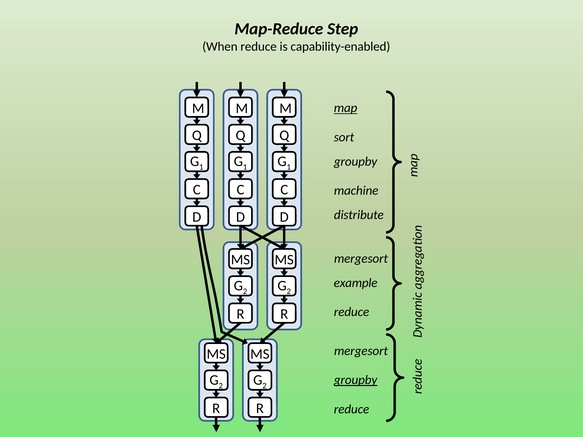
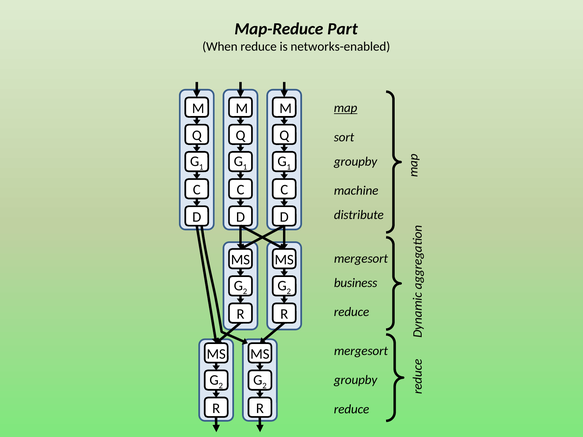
Step: Step -> Part (343, 29)
capability-enabled: capability-enabled -> networks-enabled (340, 47)
example: example -> business (356, 283)
groupby underline: present -> none (356, 380)
